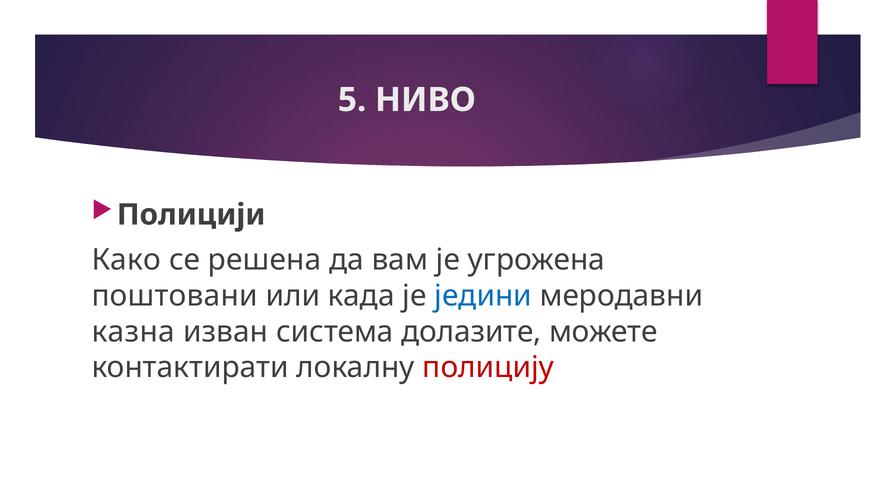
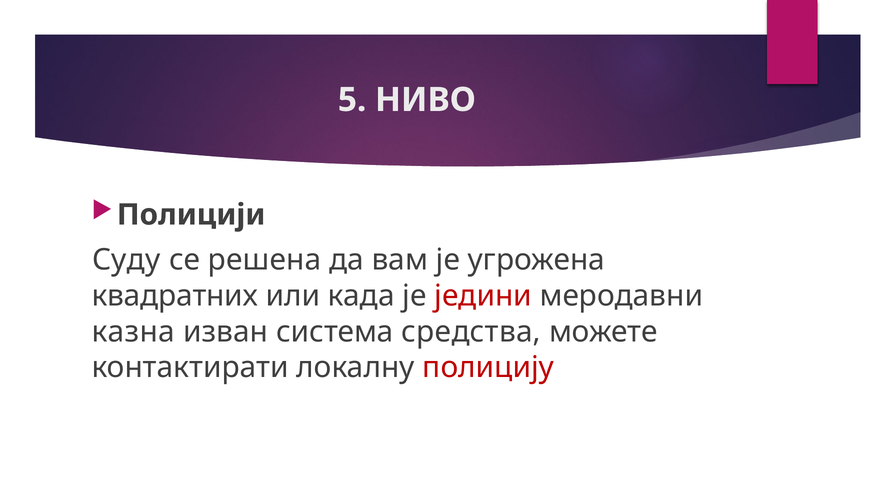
Како: Како -> Суду (126, 260)
поштовани: поштовани -> квадратних (175, 296)
једини colour: blue -> red (483, 296)
долазите: долазите -> средства (471, 332)
